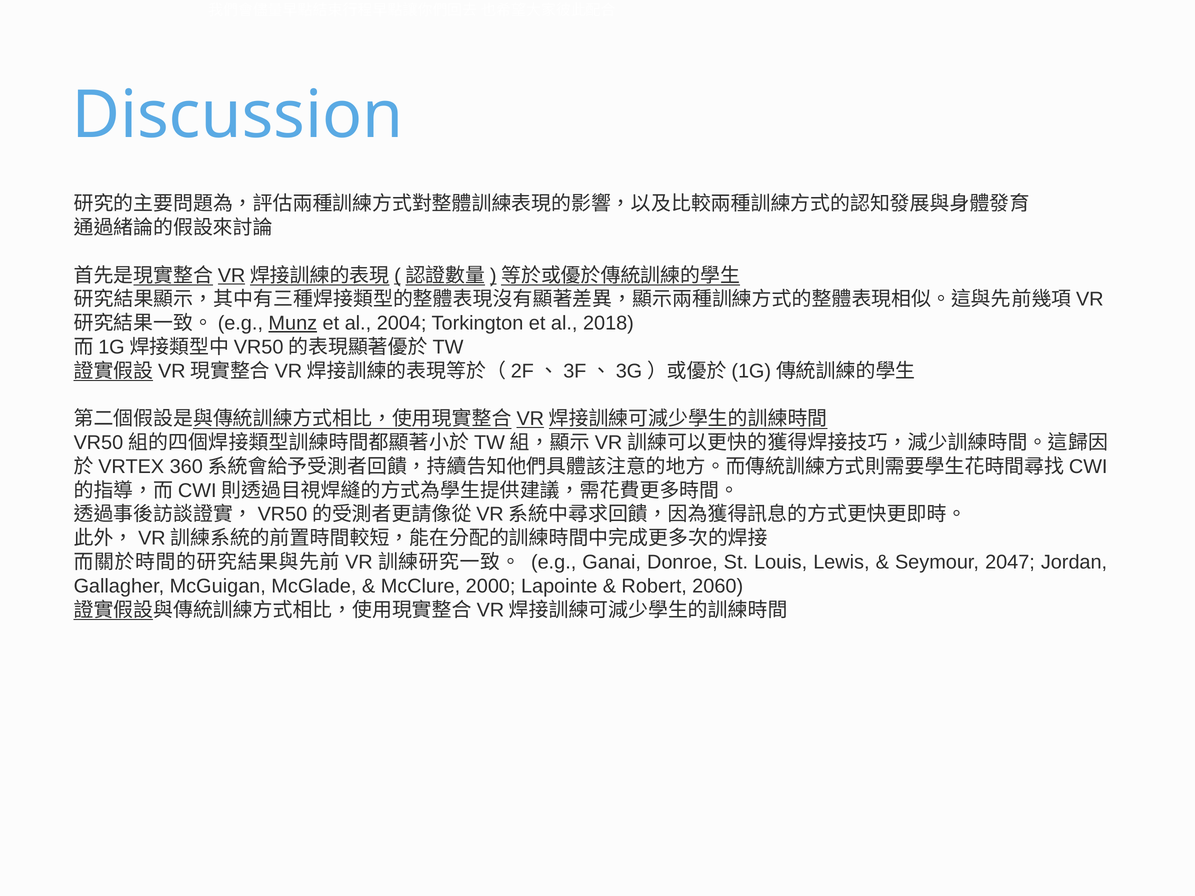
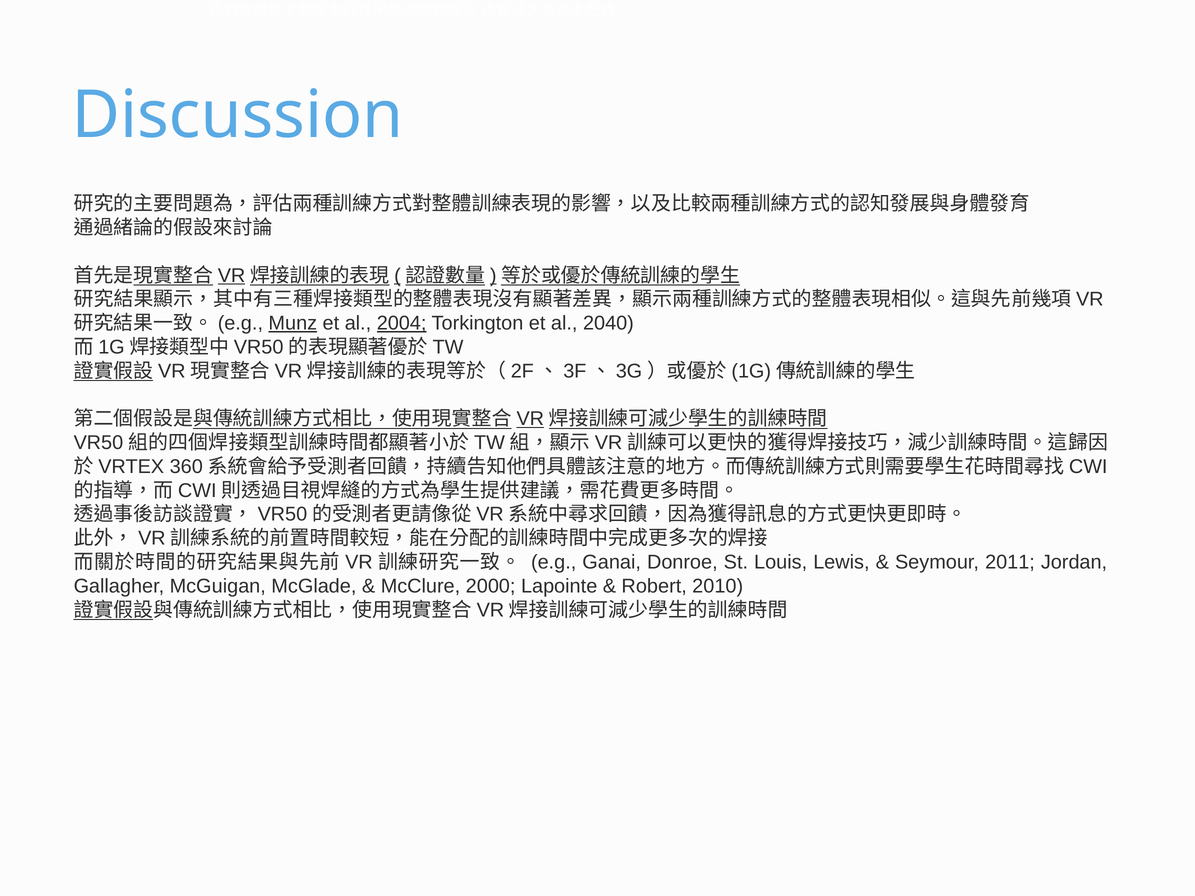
2004 underline: none -> present (402, 323)
2018: 2018 -> 2040 (608, 323)
2047: 2047 -> 2011 (1010, 562)
2060: 2060 -> 2010 (718, 586)
